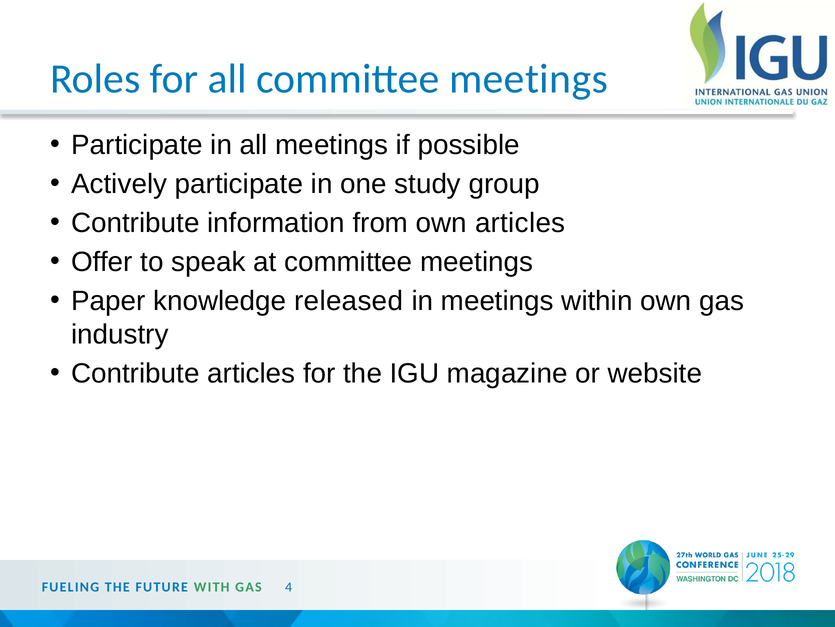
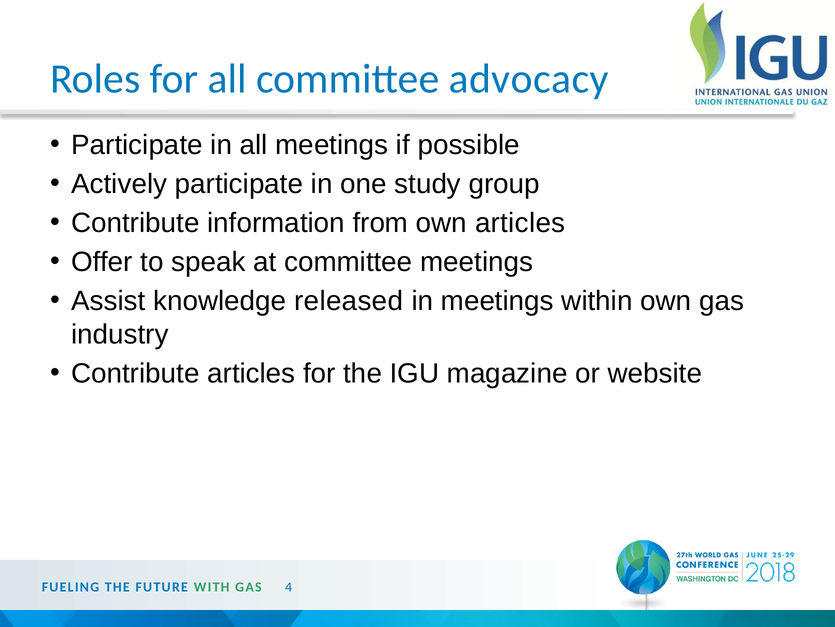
all committee meetings: meetings -> advocacy (529, 79)
Paper: Paper -> Assist (108, 301)
